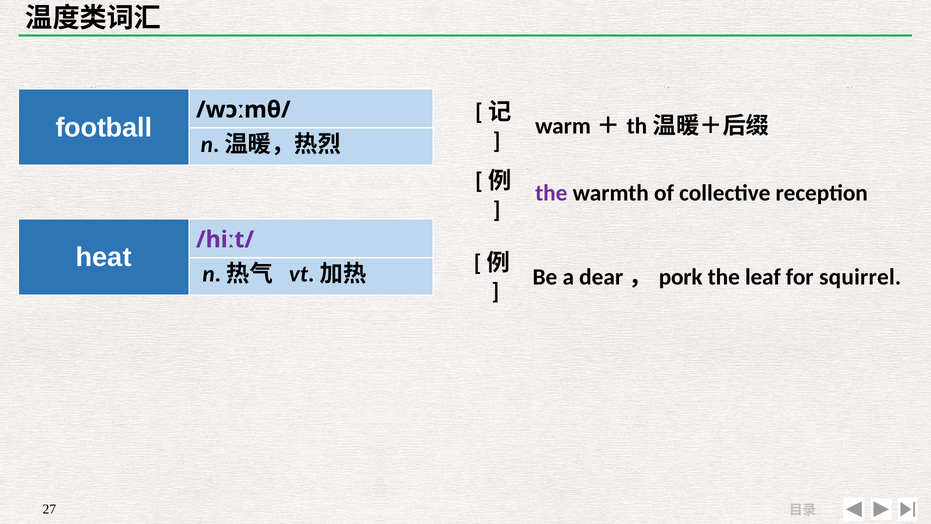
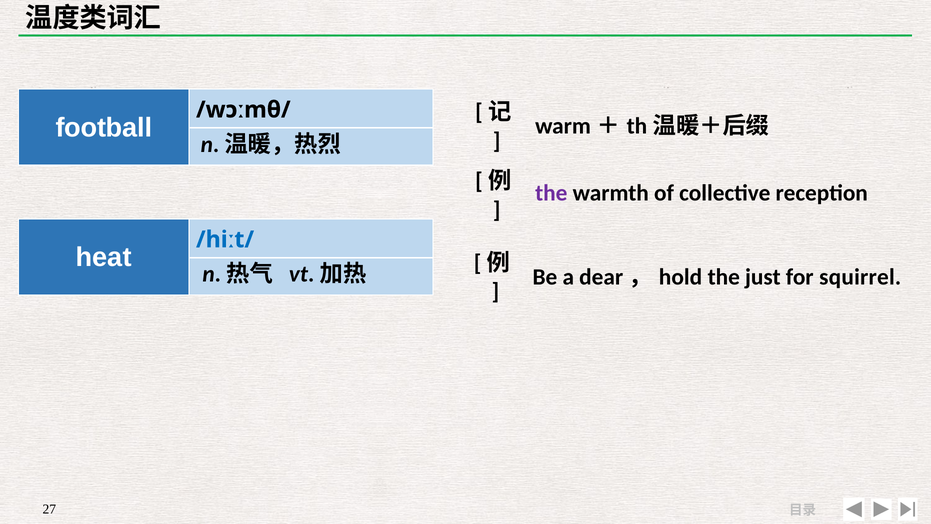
/hiːt/ colour: purple -> blue (225, 239)
pork: pork -> hold (681, 277)
leaf: leaf -> just (763, 277)
